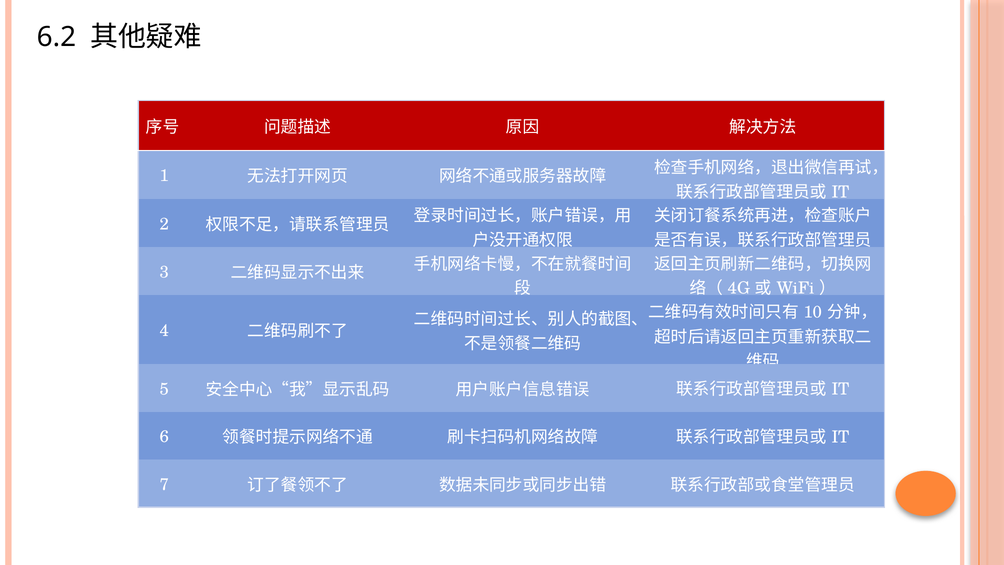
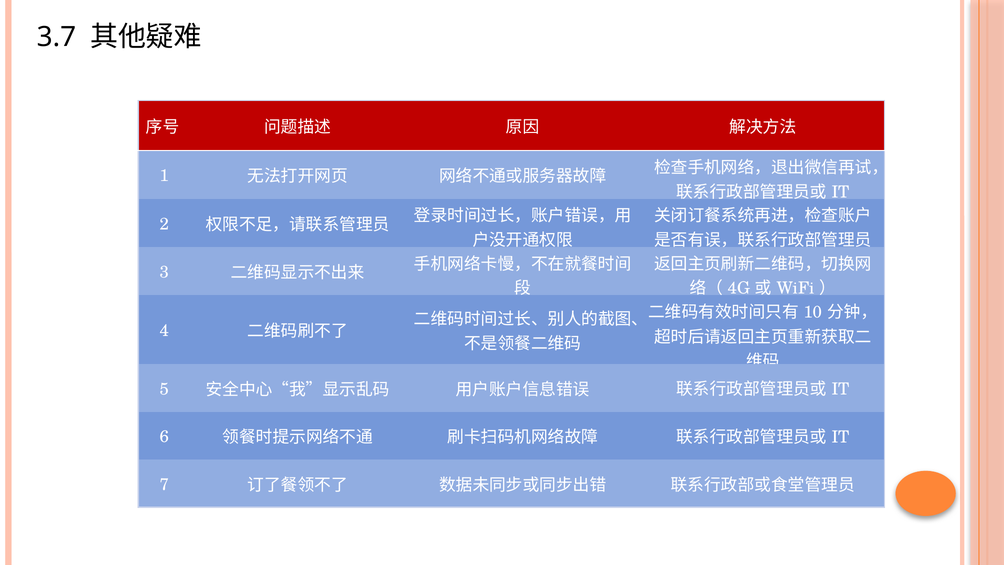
6.2: 6.2 -> 3.7 (56, 37)
